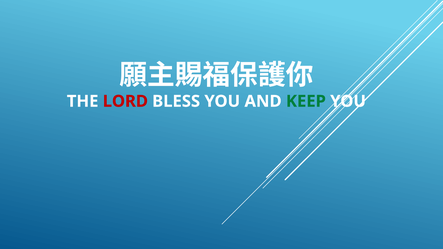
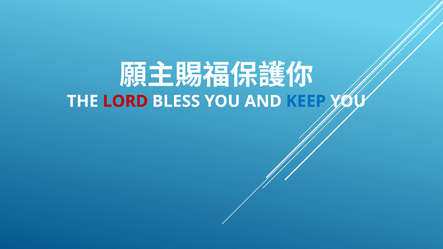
KEEP colour: green -> blue (306, 101)
